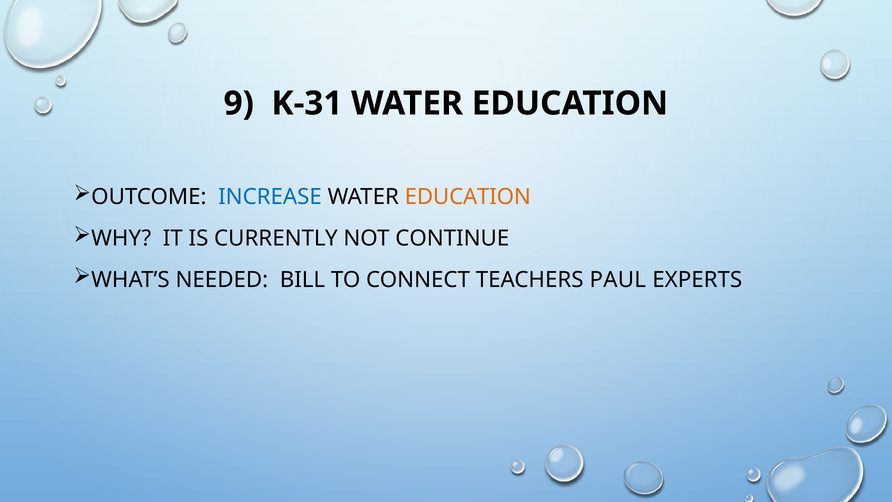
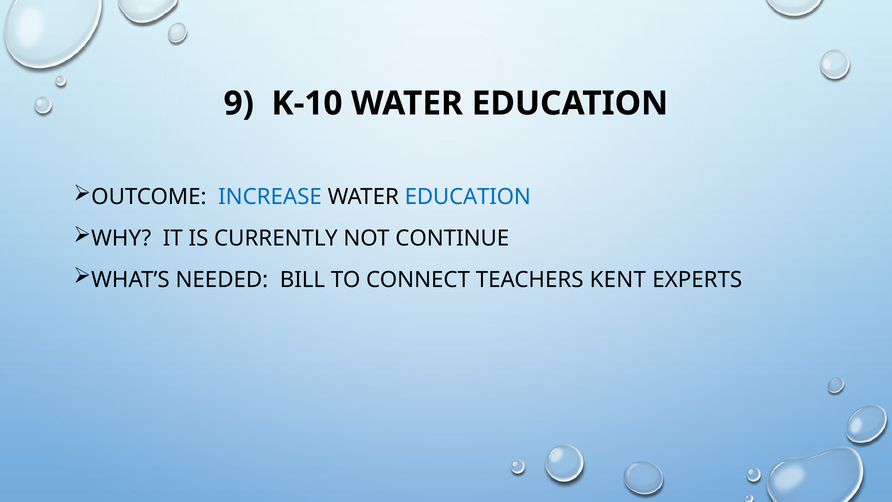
K-31: K-31 -> K-10 (307, 103)
EDUCATION colour: orange -> blue (468, 197)
PAUL: PAUL -> KENT (618, 280)
